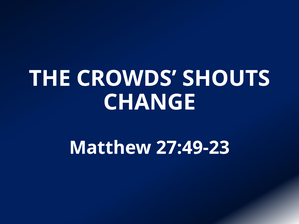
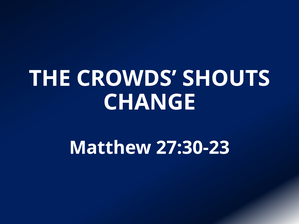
27:49-23: 27:49-23 -> 27:30-23 (193, 148)
